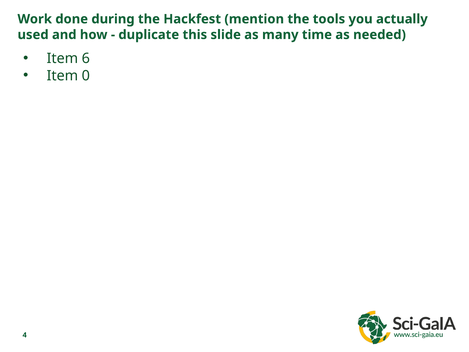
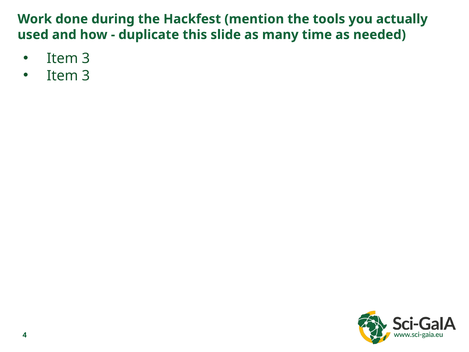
6: 6 -> 3 (86, 58)
0: 0 -> 3 (86, 76)
